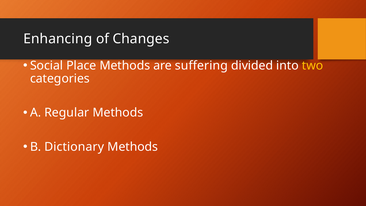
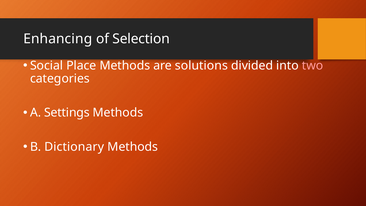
Changes: Changes -> Selection (141, 39)
suffering: suffering -> solutions (201, 65)
two colour: yellow -> pink (313, 65)
Regular: Regular -> Settings (67, 113)
